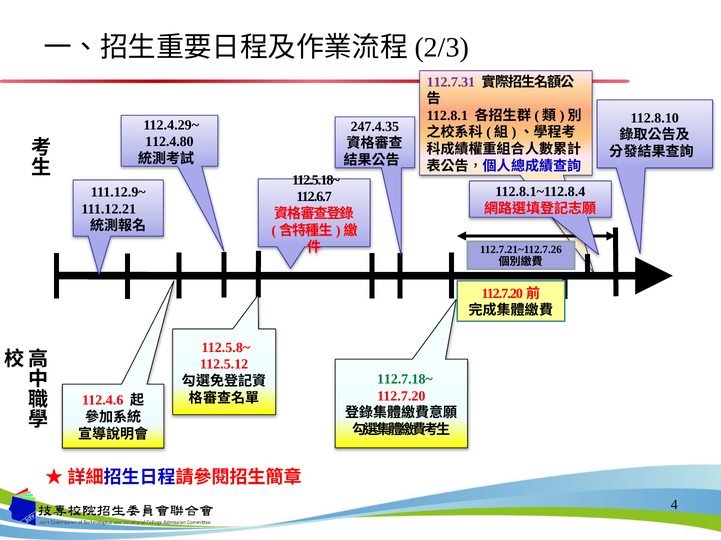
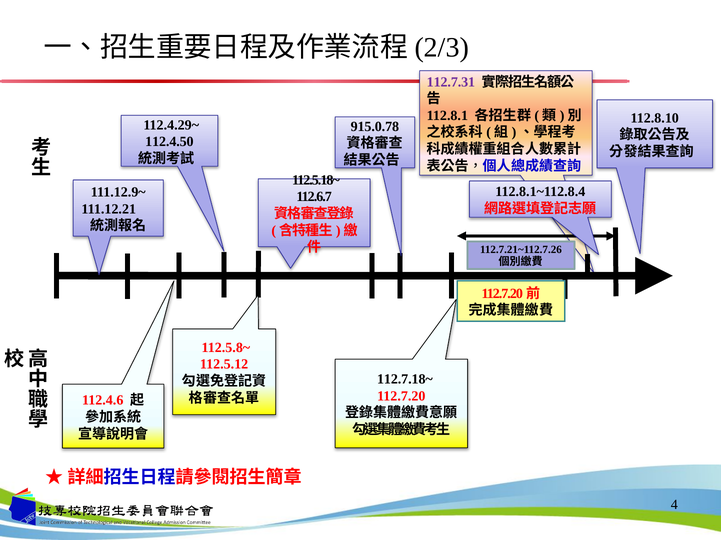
247.4.35: 247.4.35 -> 915.0.78 (375, 127)
112.4.80: 112.4.80 -> 112.4.50 (169, 142)
112.7.18~ colour: green -> black (405, 380)
